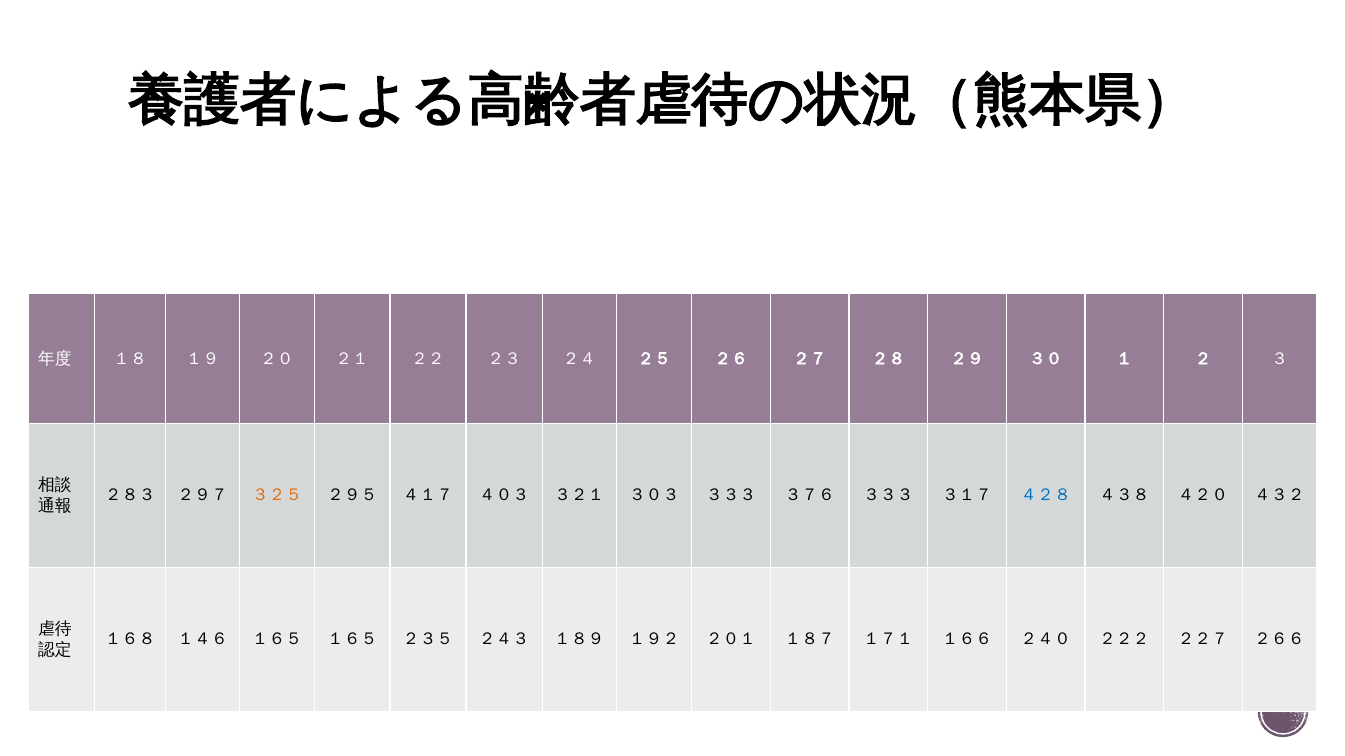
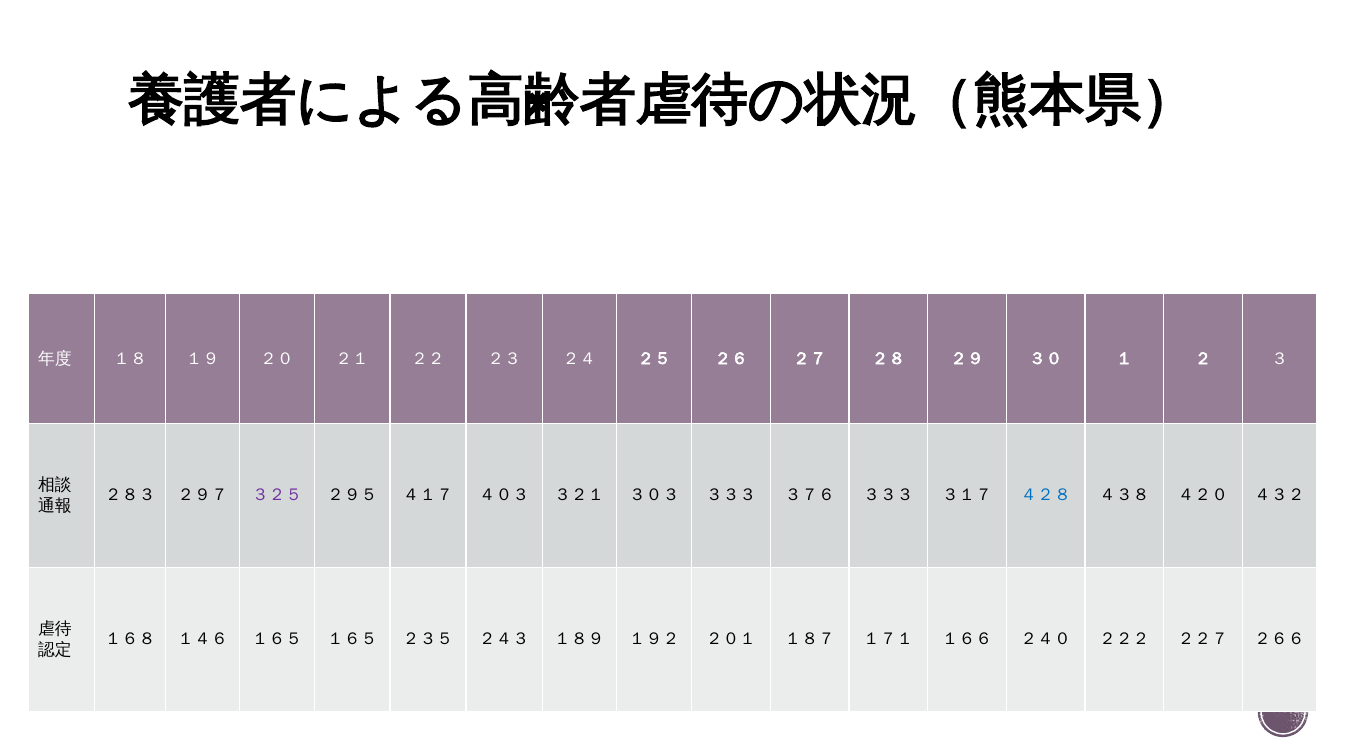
３２５ colour: orange -> purple (277, 495)
